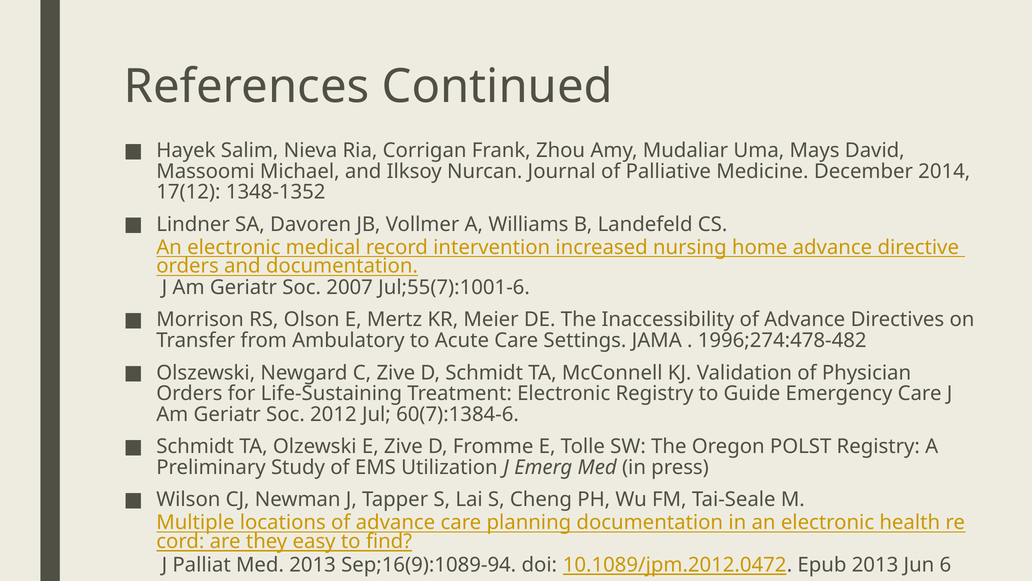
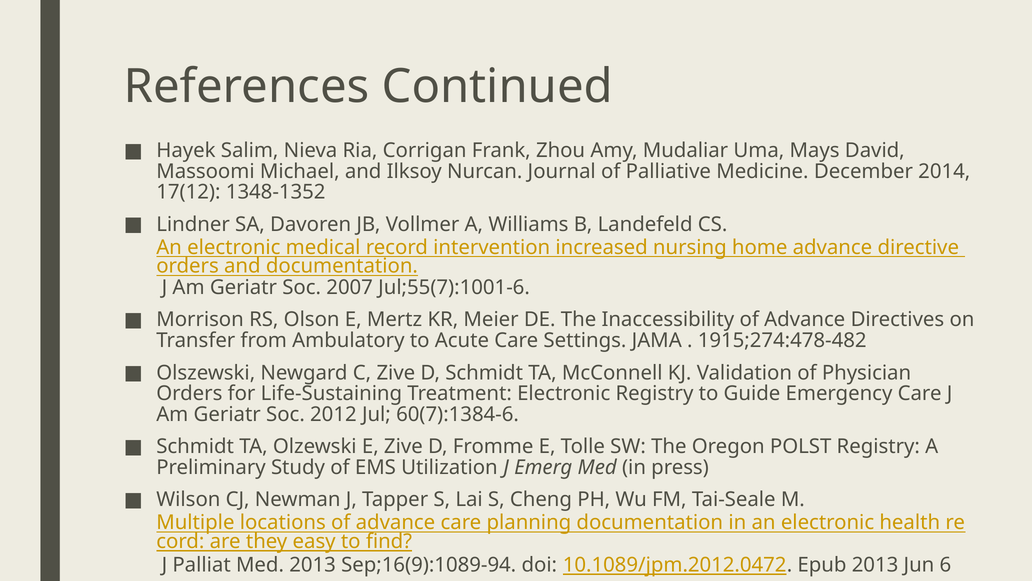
1996;274:478-482: 1996;274:478-482 -> 1915;274:478-482 (782, 340)
